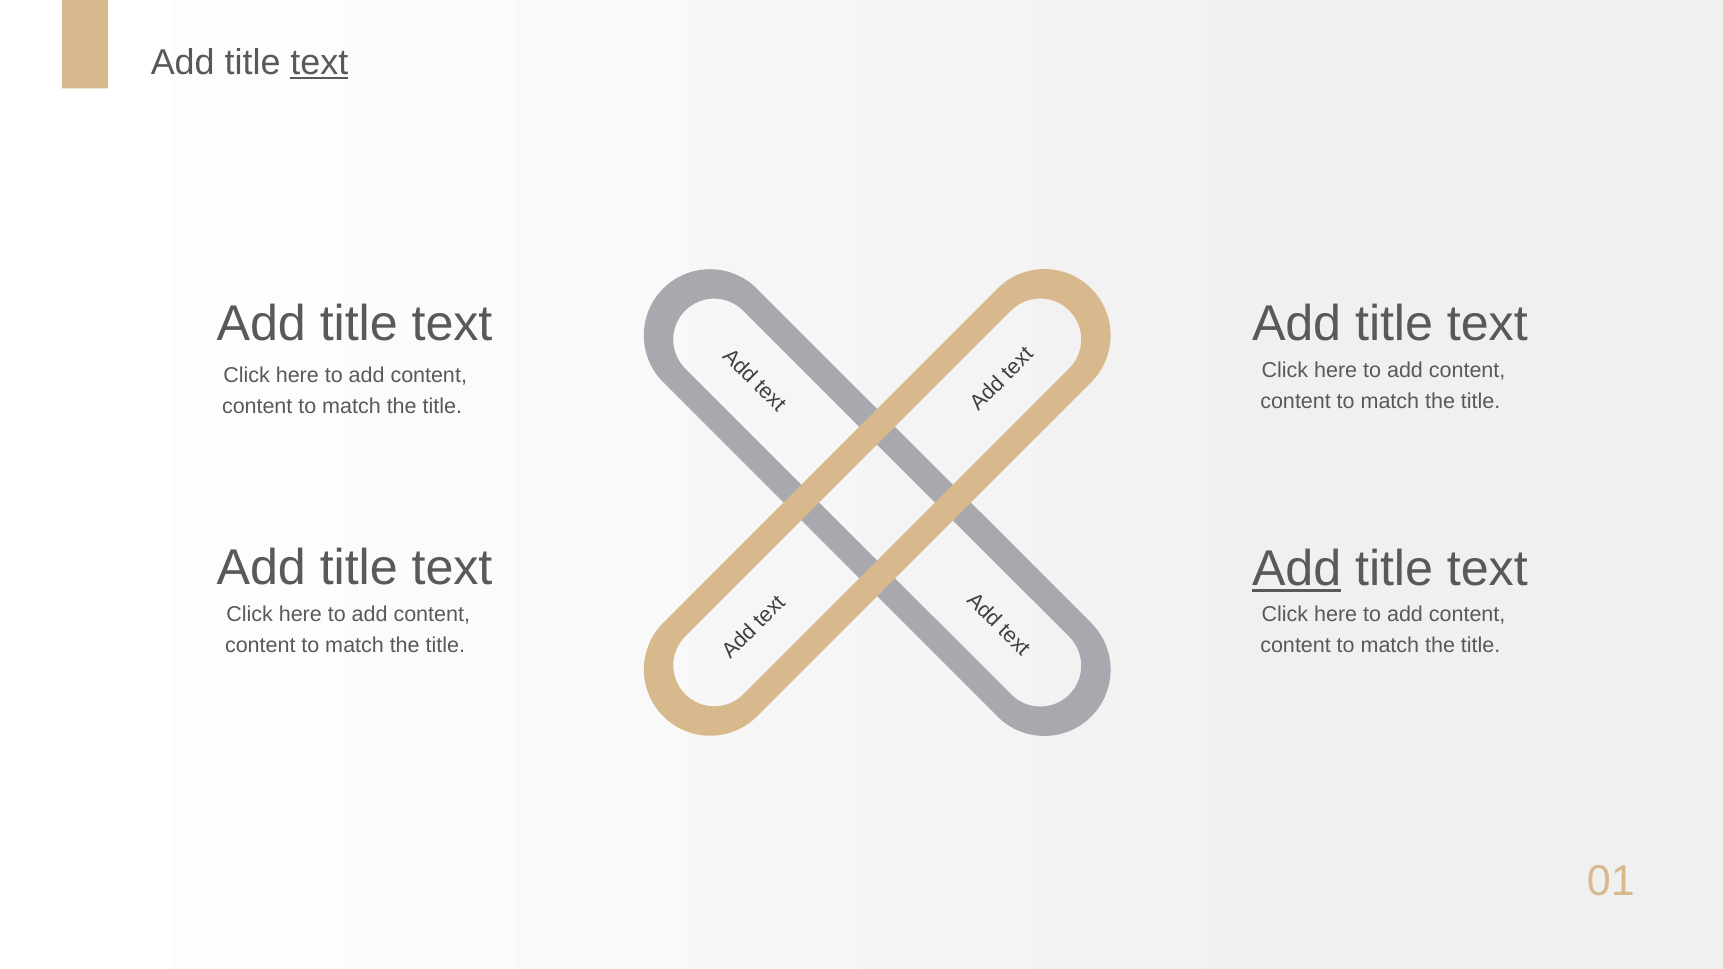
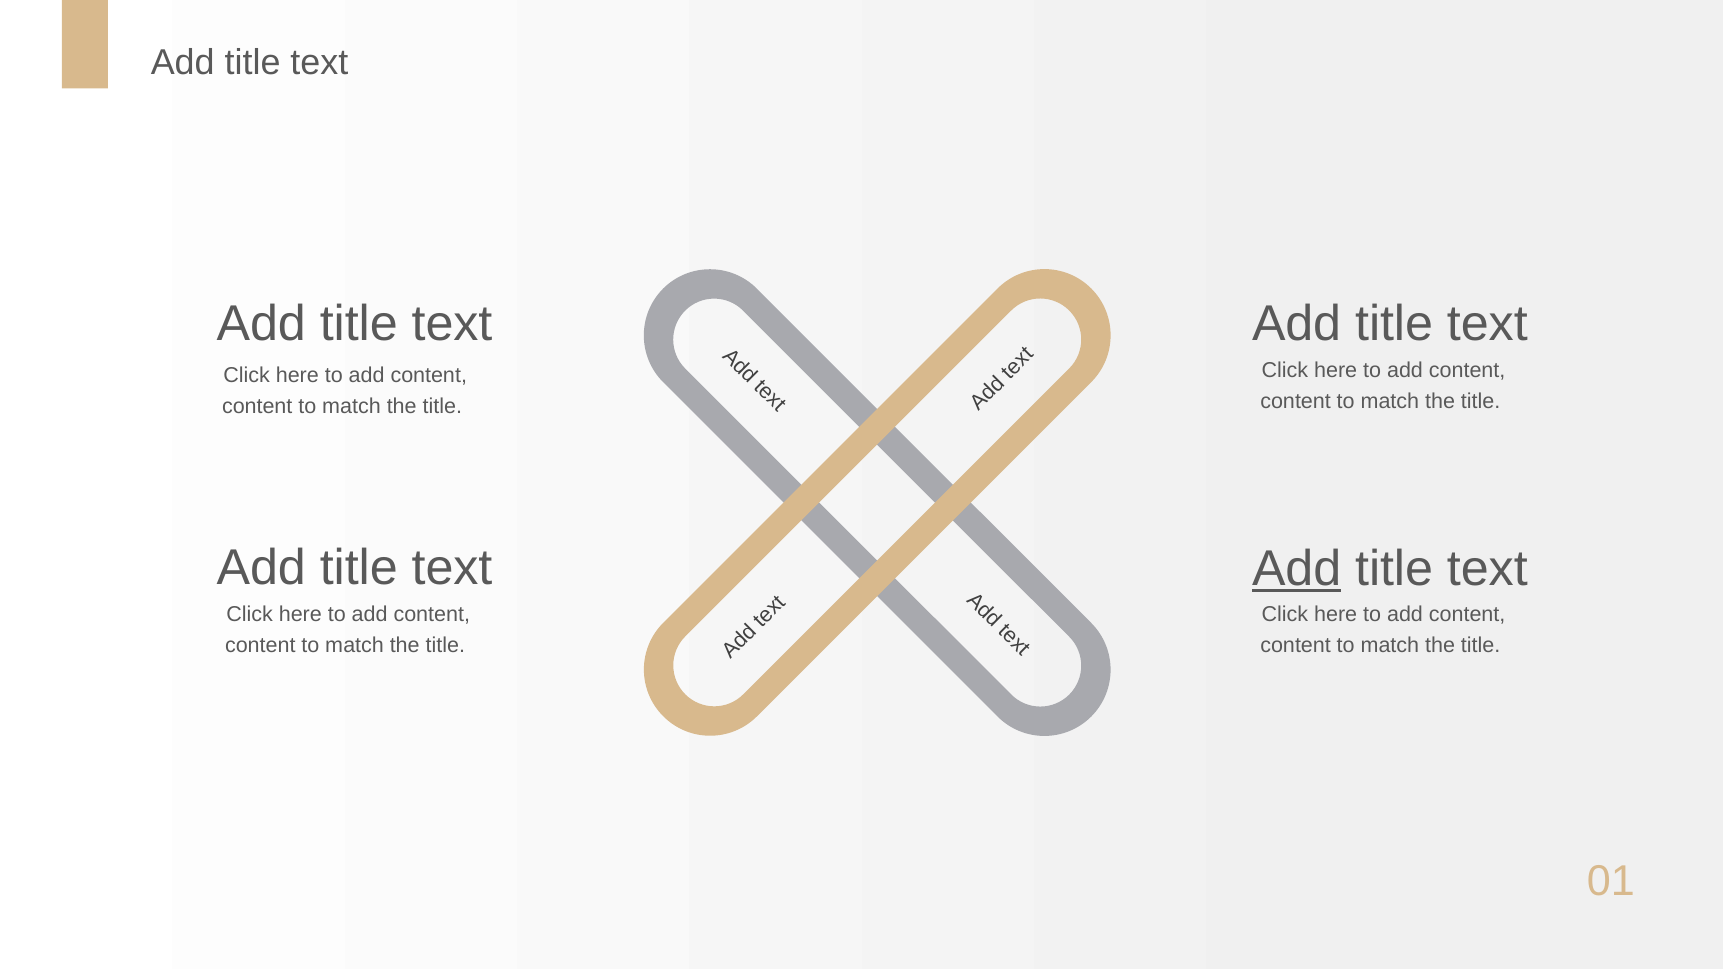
text underline: present -> none (319, 62)
